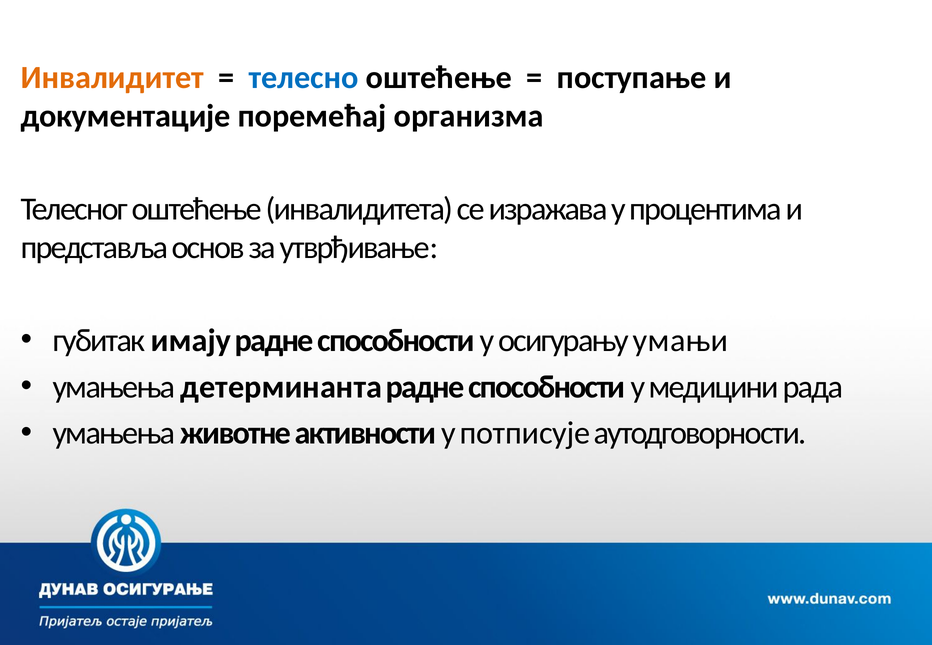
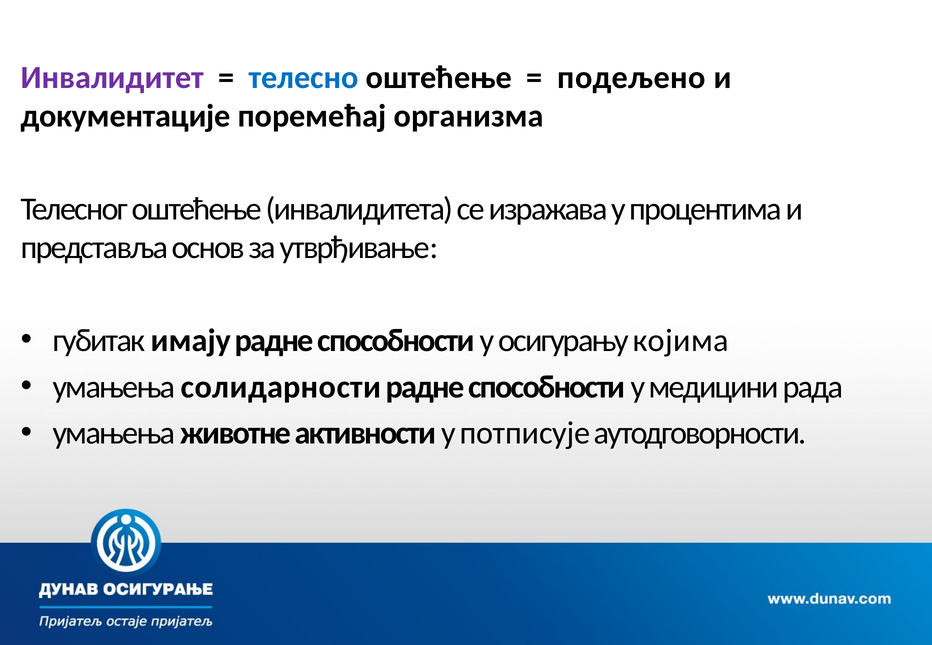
Инвалидитет colour: orange -> purple (112, 78)
поступање: поступање -> подељено (631, 78)
умањи: умањи -> којима (681, 341)
детерминанта: детерминанта -> солидарности (281, 387)
